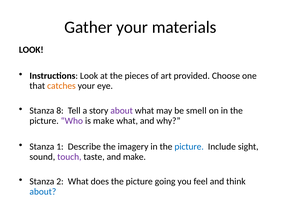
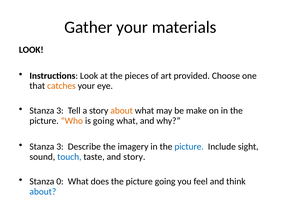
8: 8 -> 3 (60, 111)
about colour: purple -> orange (122, 111)
smell: smell -> make (196, 111)
Who colour: purple -> orange (72, 121)
is make: make -> going (104, 121)
1: 1 -> 3 (60, 146)
touch colour: purple -> blue (69, 157)
and make: make -> story (134, 157)
2: 2 -> 0 (60, 181)
